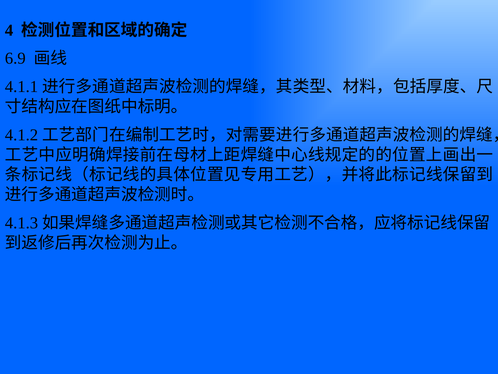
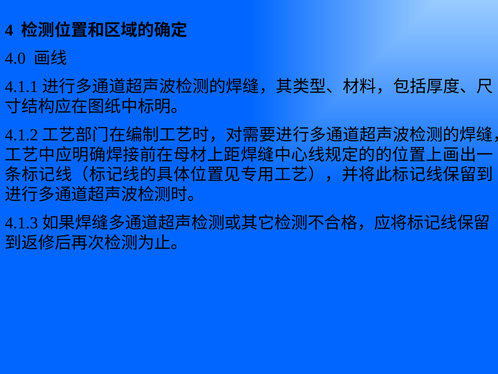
6.9: 6.9 -> 4.0 (15, 58)
